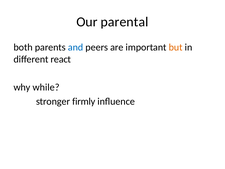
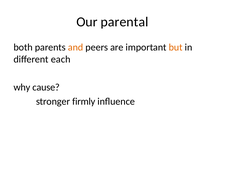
and colour: blue -> orange (76, 47)
react: react -> each (61, 59)
while: while -> cause (46, 87)
